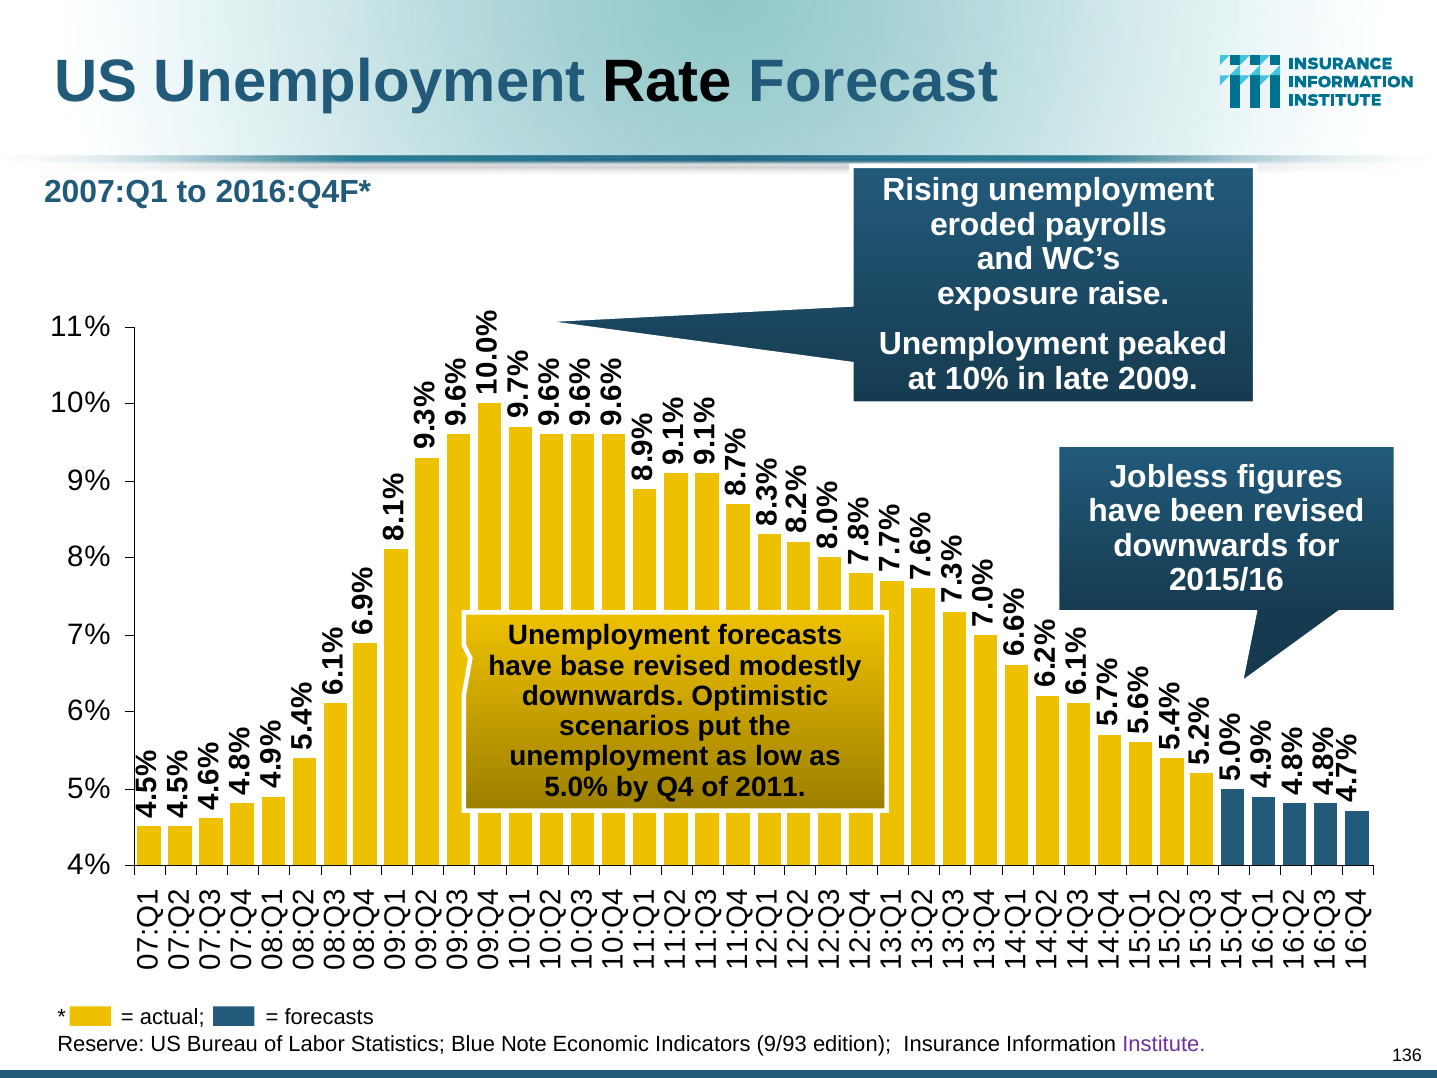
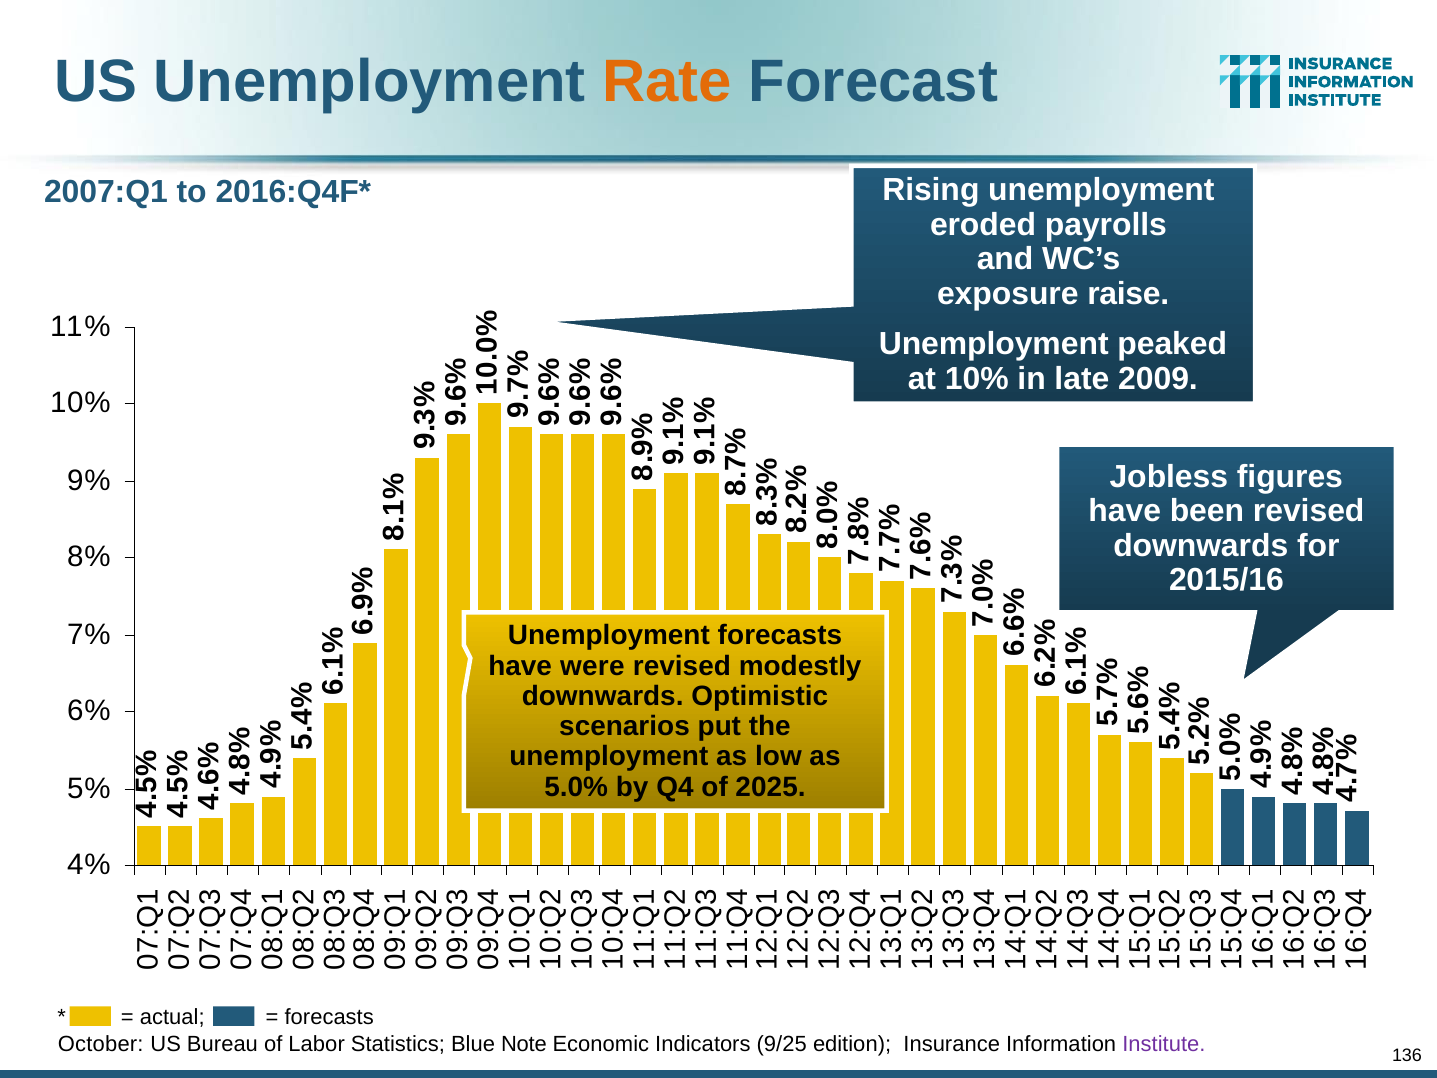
Rate colour: black -> orange (667, 81)
base: base -> were (592, 666)
2011: 2011 -> 2025 (771, 787)
Reserve: Reserve -> October (101, 1044)
9/93: 9/93 -> 9/25 (782, 1044)
